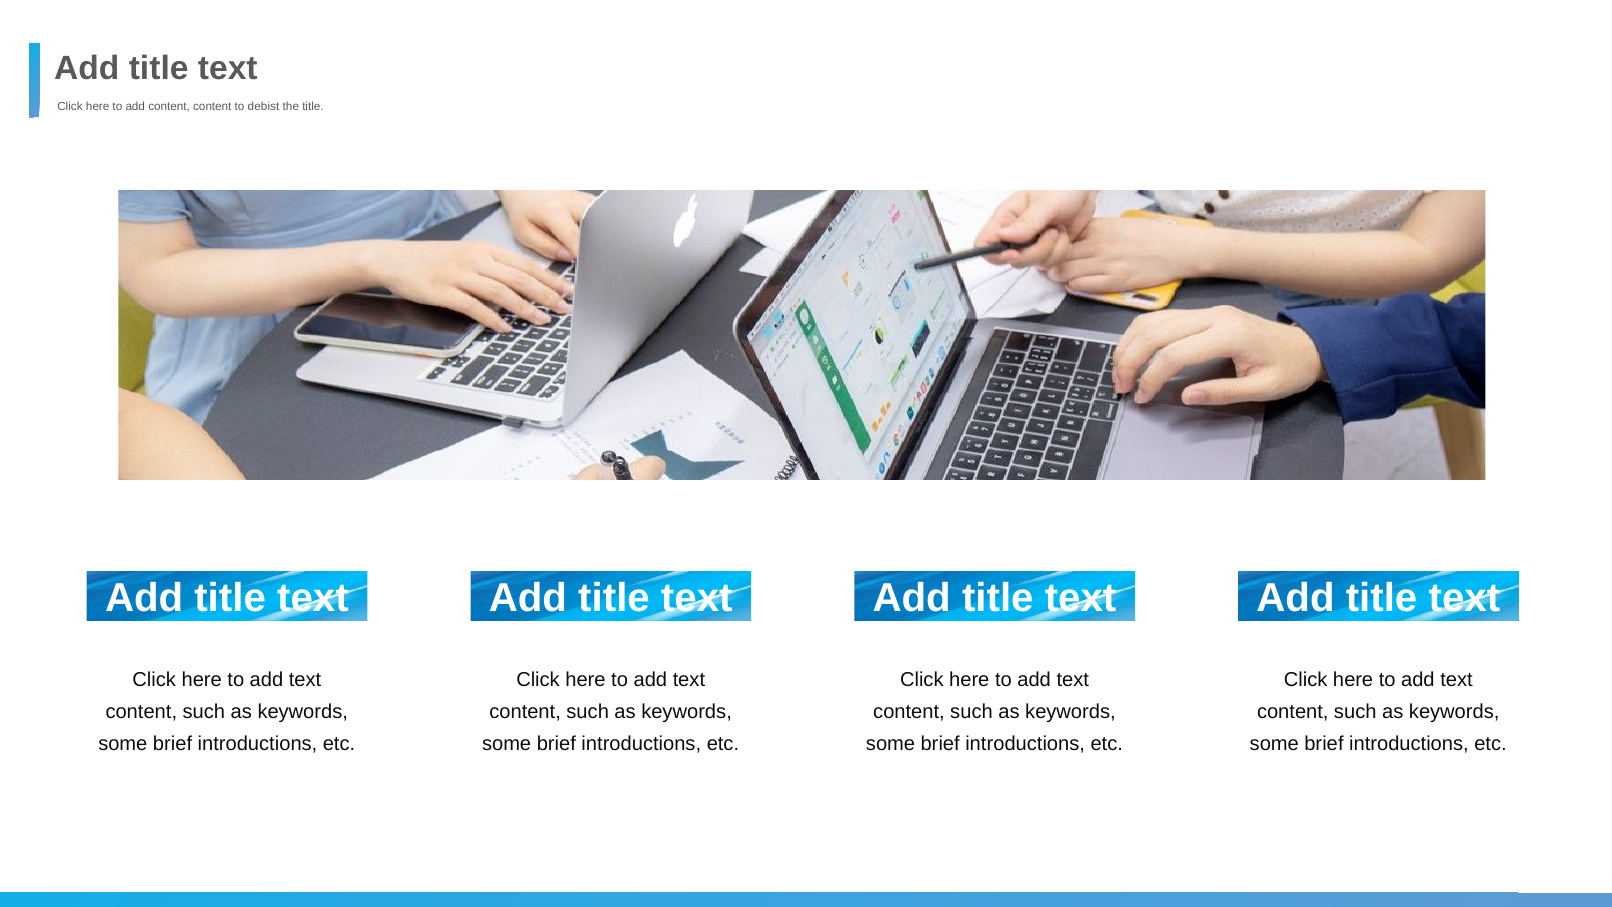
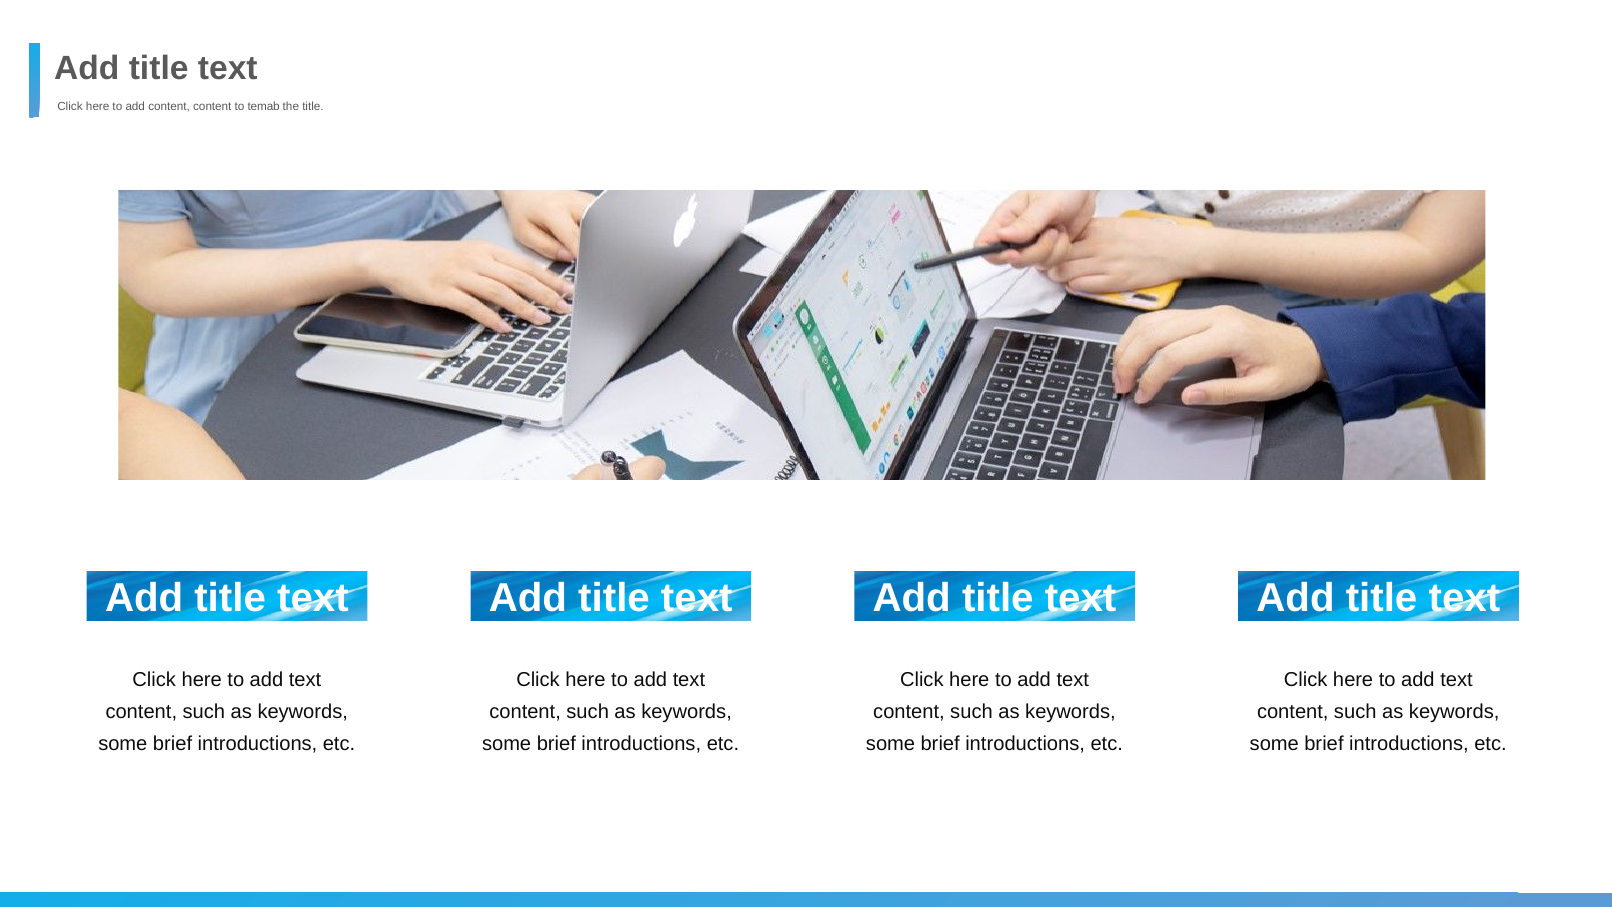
debist: debist -> temab (264, 107)
